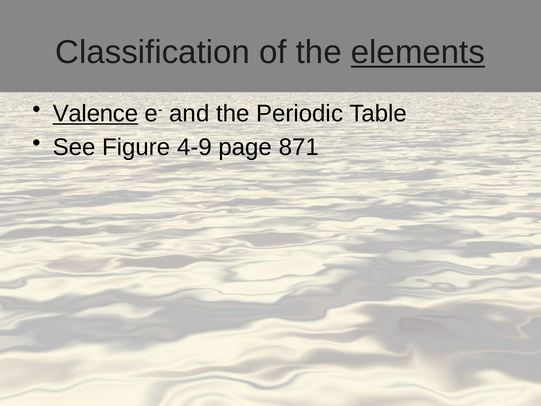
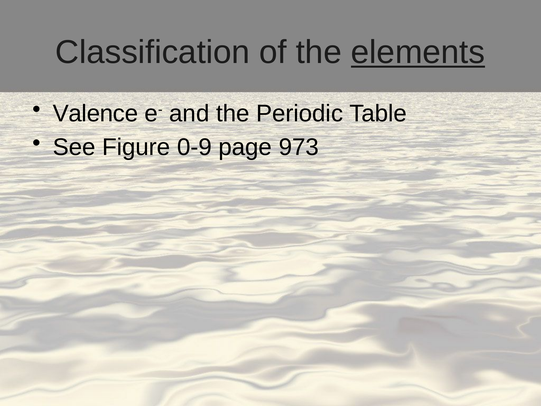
Valence underline: present -> none (95, 113)
4-9: 4-9 -> 0-9 (194, 147)
871: 871 -> 973 (299, 147)
